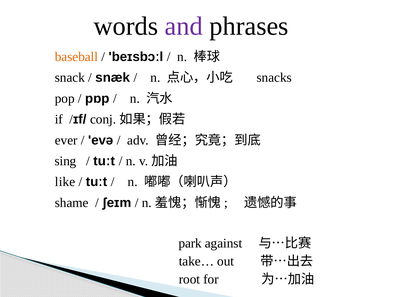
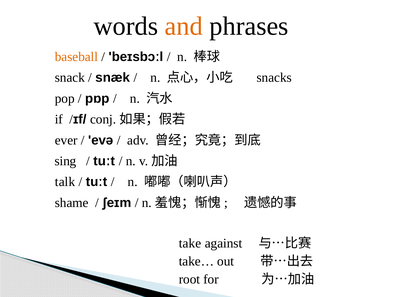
and colour: purple -> orange (184, 26)
like: like -> talk (65, 182)
park: park -> take (190, 243)
